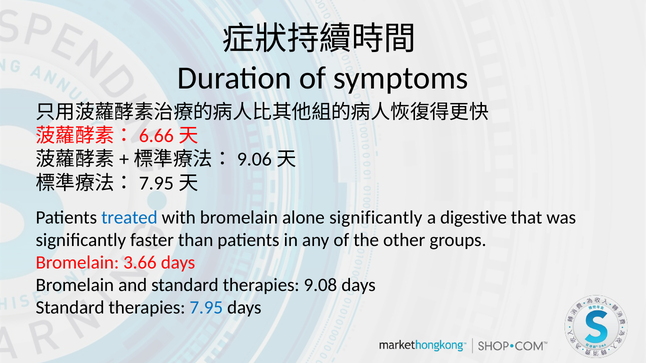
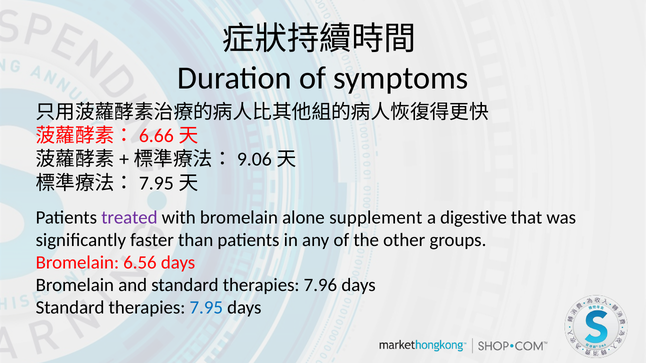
treated colour: blue -> purple (129, 218)
alone significantly: significantly -> supplement (376, 218)
3.66: 3.66 -> 6.56 (140, 263)
9.08: 9.08 -> 7.96 (320, 285)
